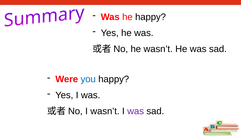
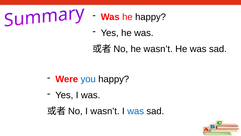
was colour: purple -> blue (136, 111)
